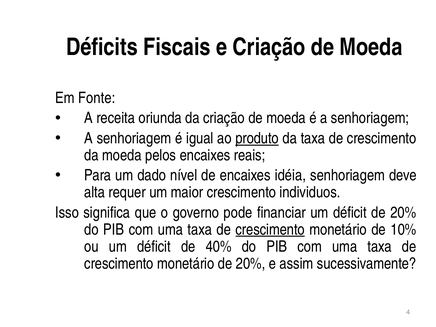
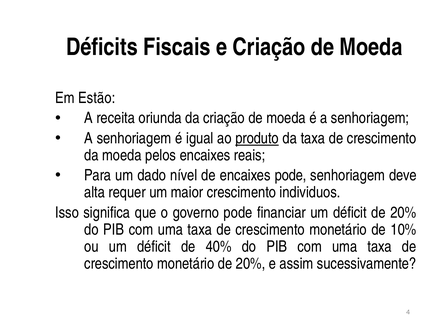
Fonte: Fonte -> Estão (97, 98)
encaixes idéia: idéia -> pode (291, 175)
crescimento underline: present -> none (270, 230)
